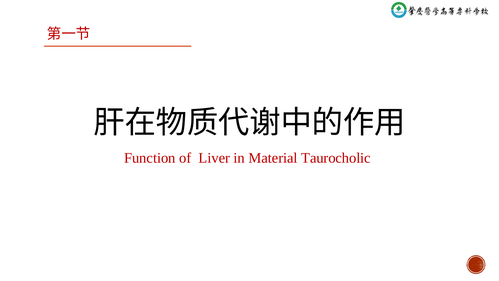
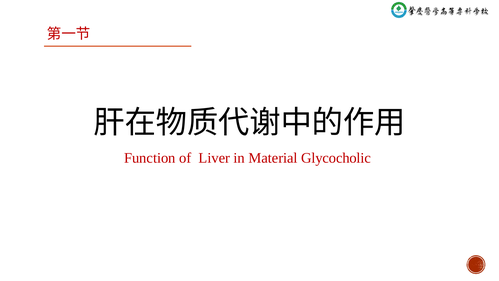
Taurocholic: Taurocholic -> Glycocholic (336, 158)
